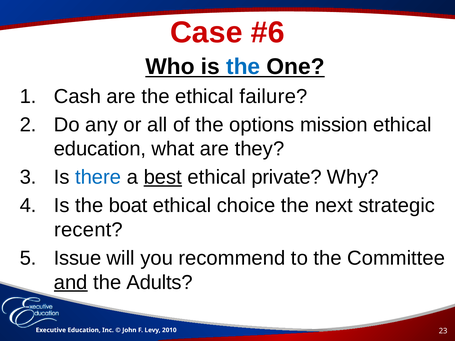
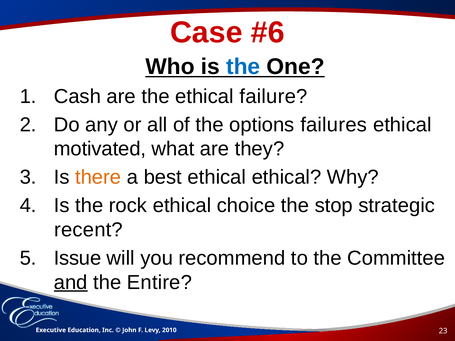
mission: mission -> failures (334, 125)
education: education -> motivated (100, 149)
there colour: blue -> orange (98, 177)
best underline: present -> none (163, 177)
ethical private: private -> ethical (287, 177)
boat: boat -> rock (128, 206)
next: next -> stop (334, 206)
Adults: Adults -> Entire (159, 283)
